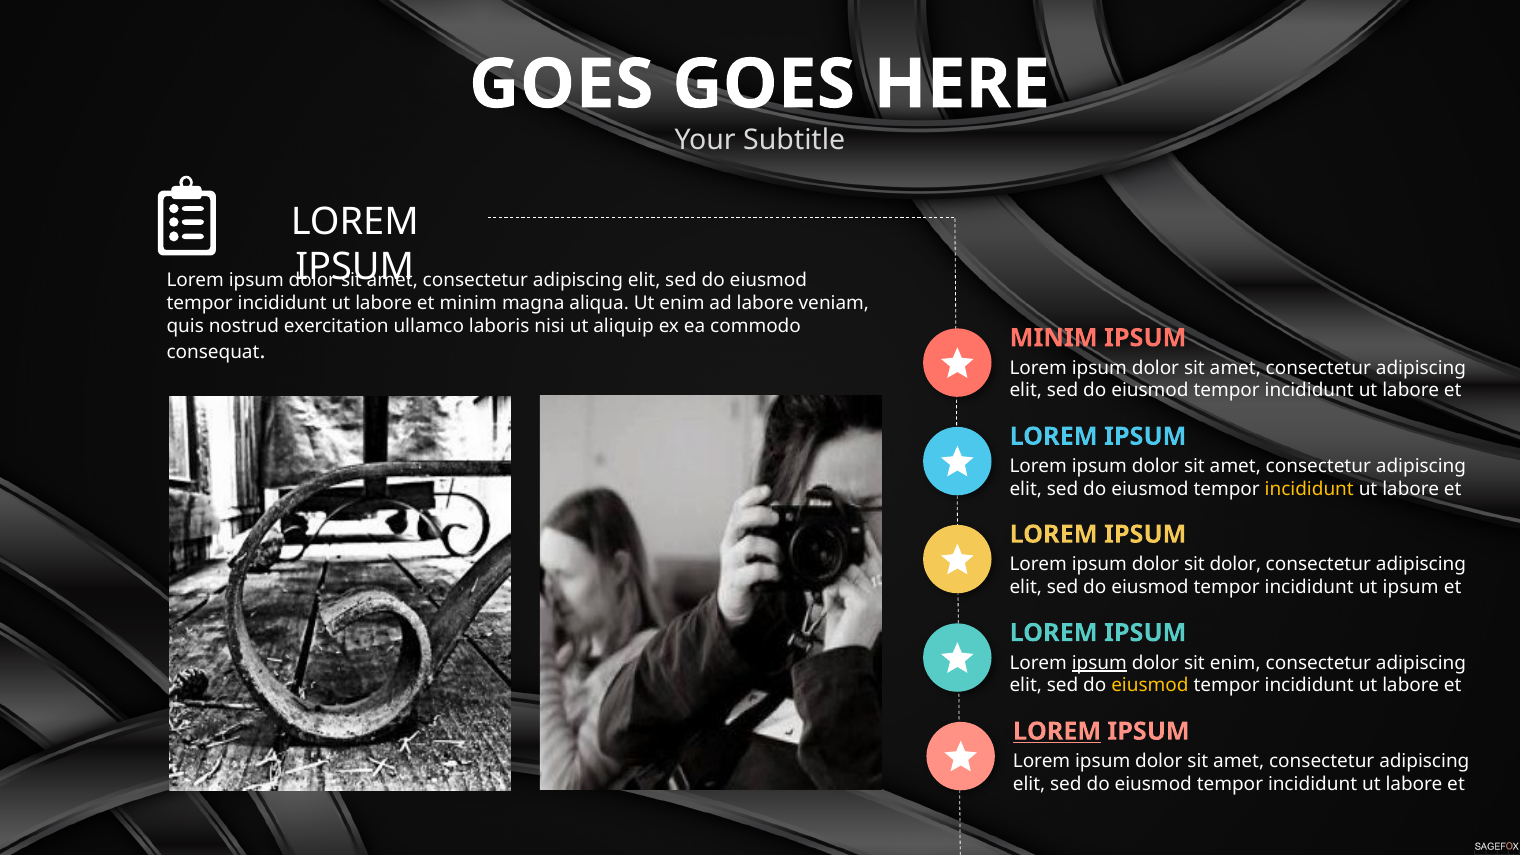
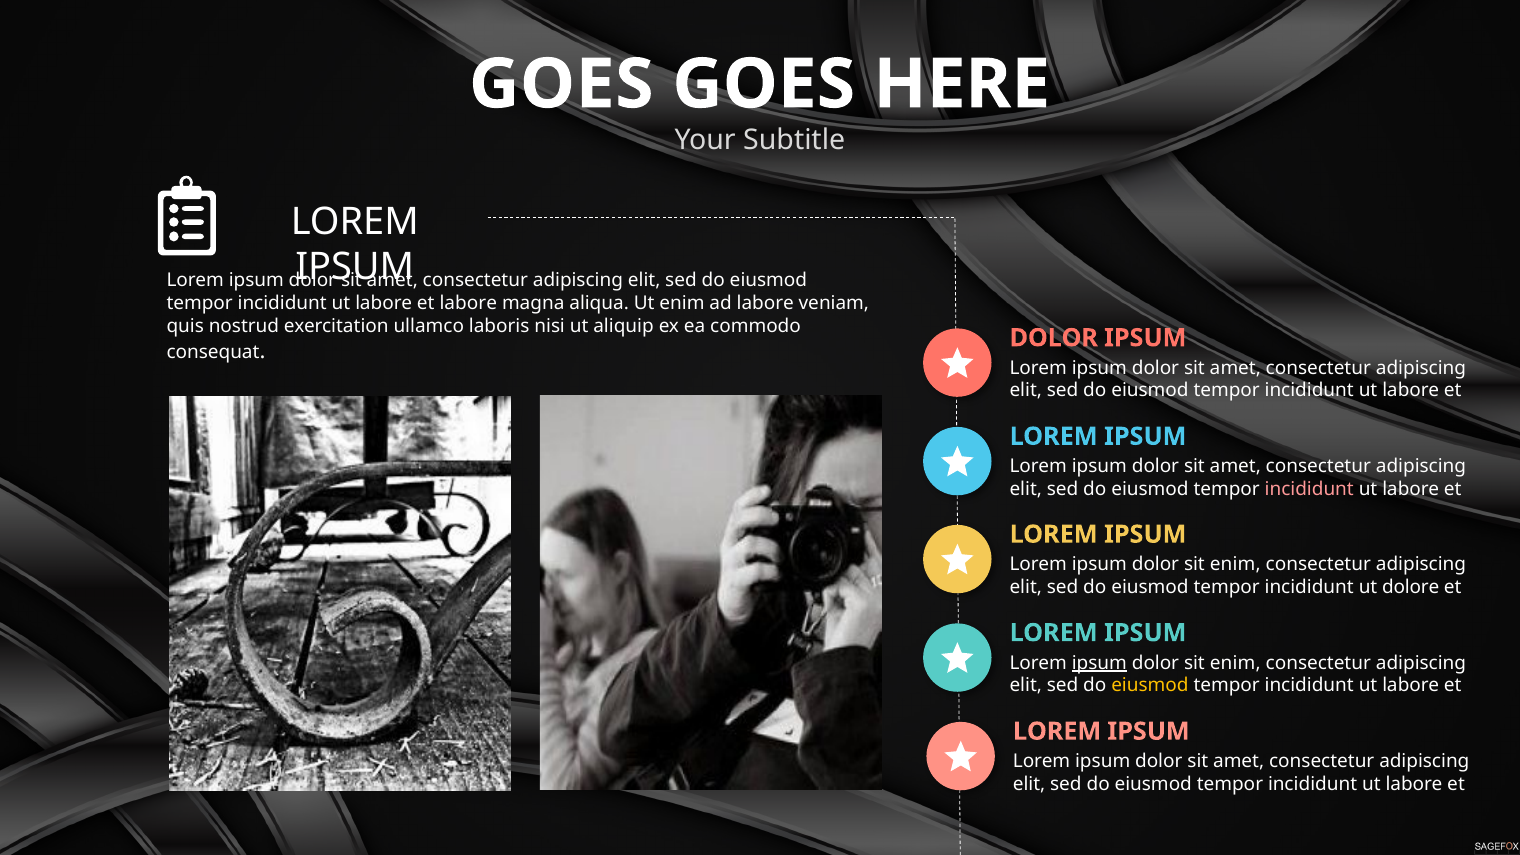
et minim: minim -> labore (468, 303)
MINIM: MINIM -> DOLOR (1054, 338)
incididunt colour: yellow -> pink (1309, 489)
dolor: dolor -> enim (1235, 564)
ut ipsum: ipsum -> dolore (1411, 587)
LOREM underline: present -> none (1057, 731)
